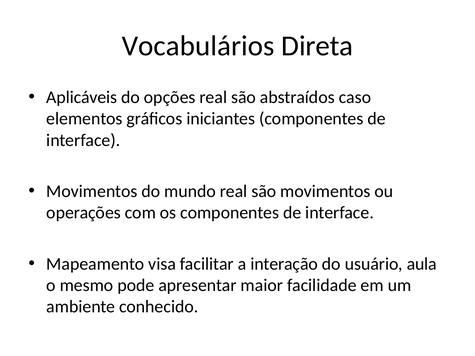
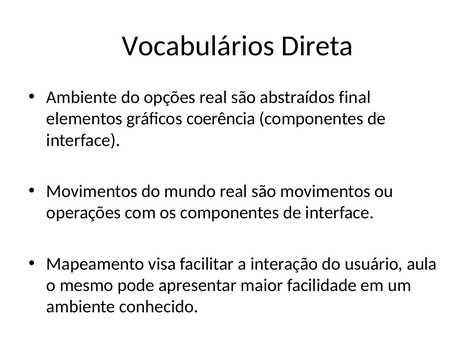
Aplicáveis: Aplicáveis -> Ambiente (82, 97)
caso: caso -> final (355, 97)
iniciantes: iniciantes -> coerência (221, 119)
